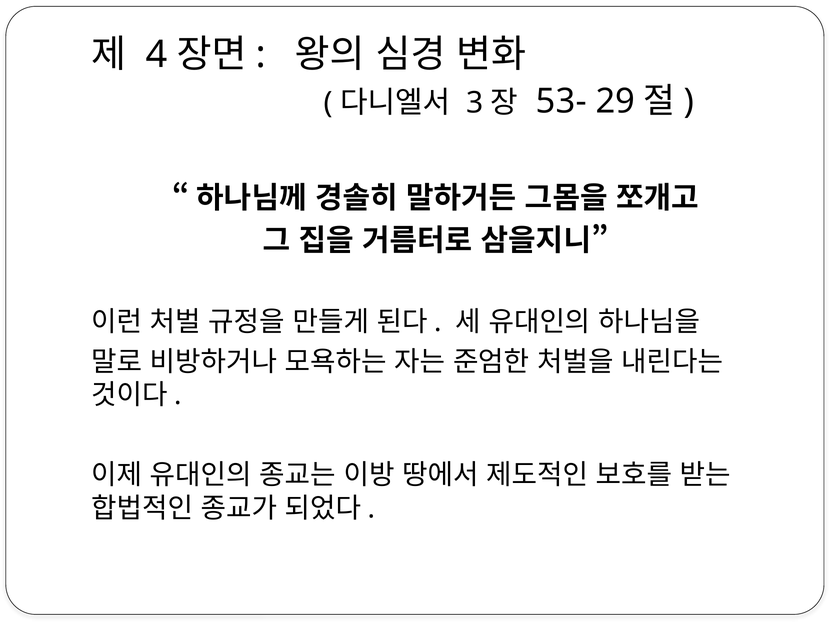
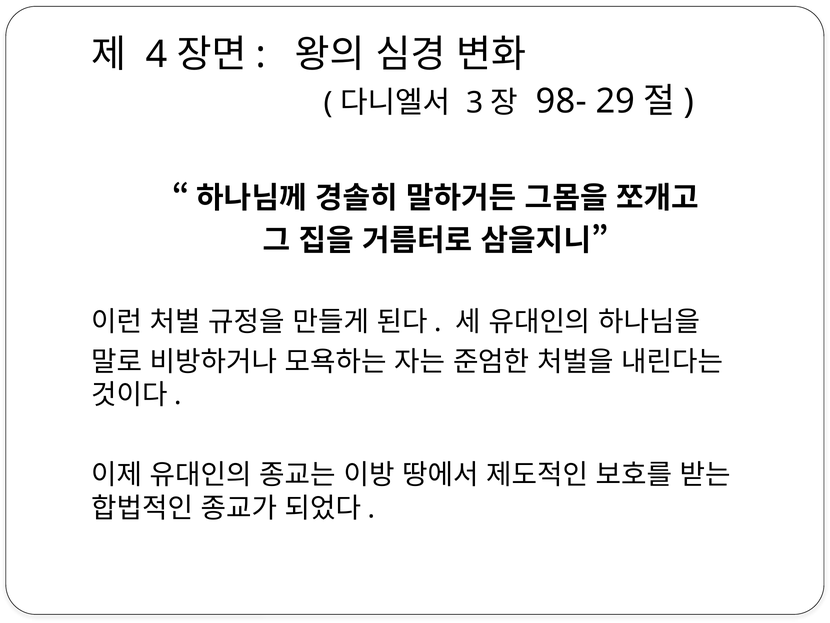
53-: 53- -> 98- (561, 101)
